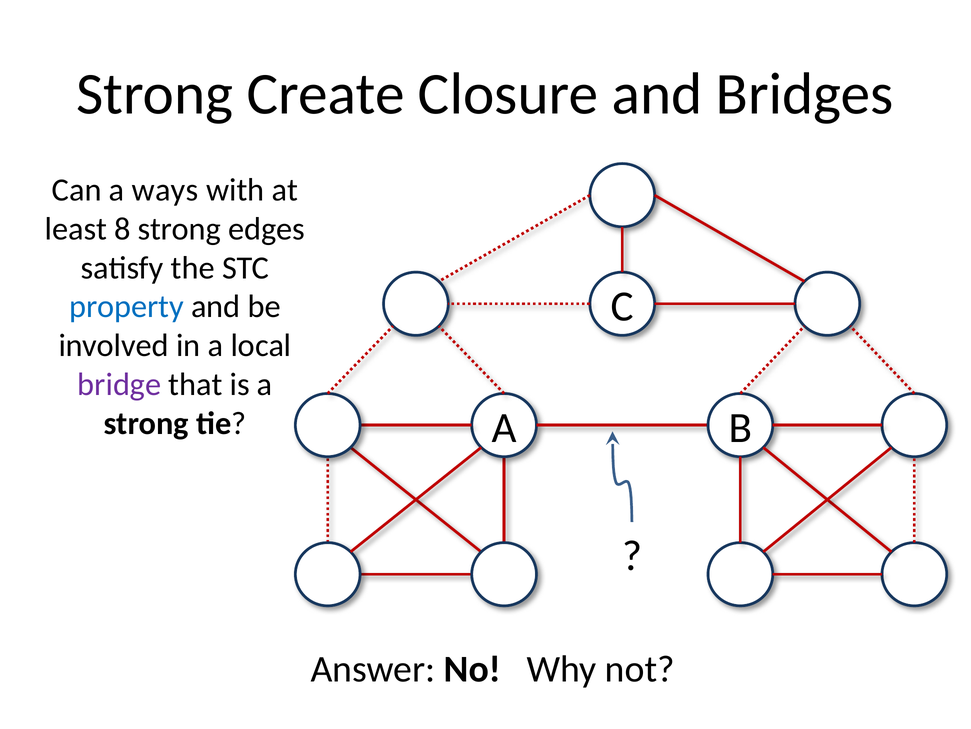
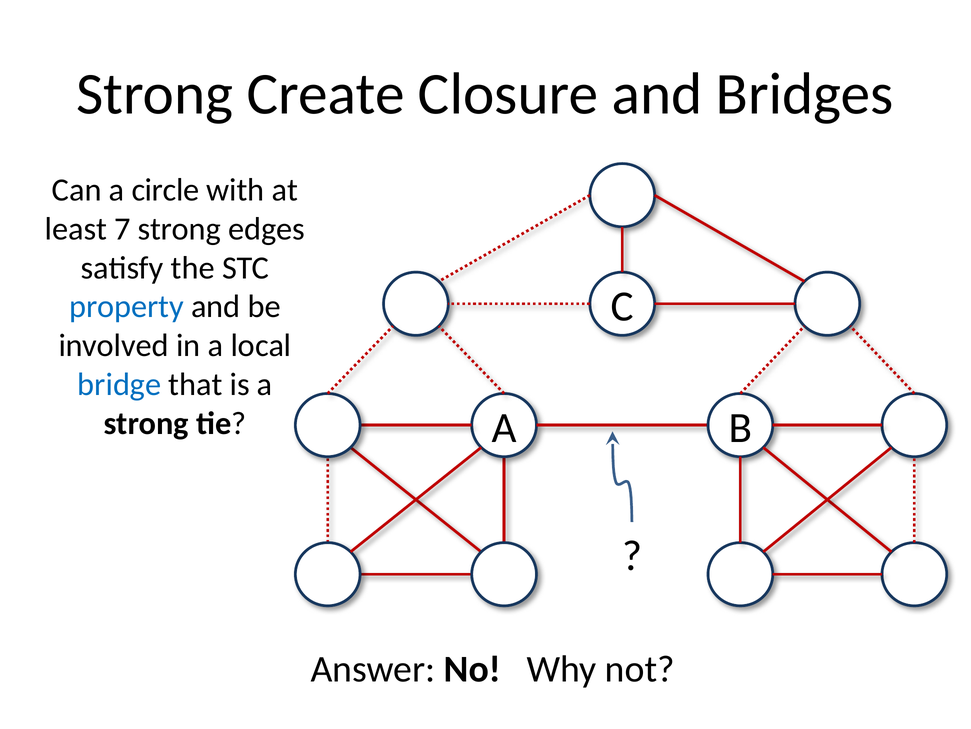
ways: ways -> circle (165, 190)
8: 8 -> 7 (122, 229)
bridge colour: purple -> blue (119, 384)
